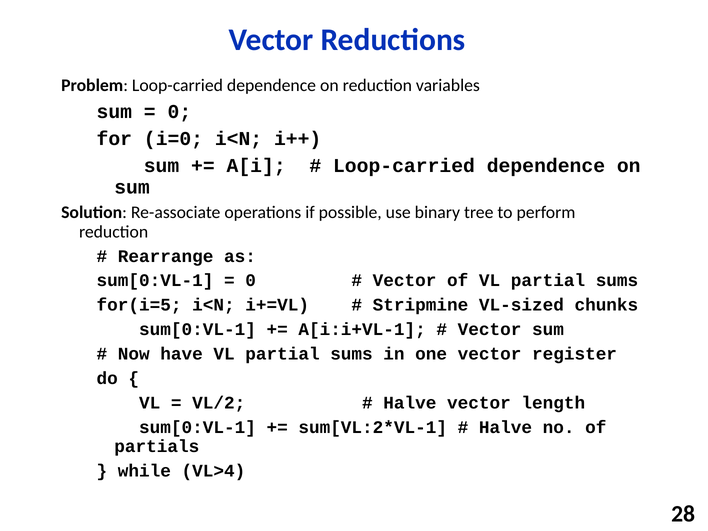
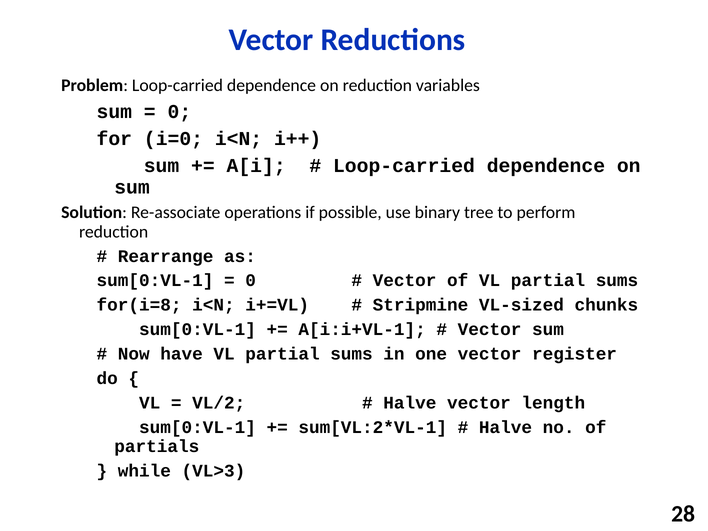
for(i=5: for(i=5 -> for(i=8 (139, 305)
VL>4: VL>4 -> VL>3 (213, 471)
